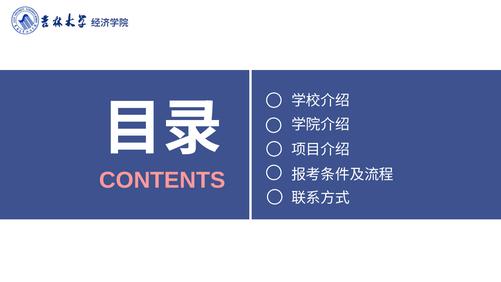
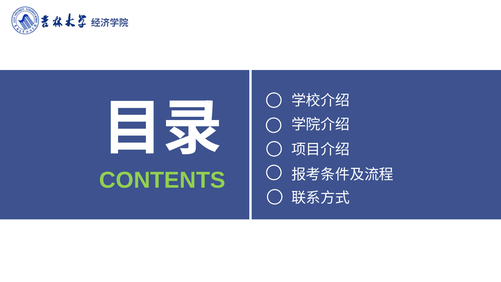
CONTENTS colour: pink -> light green (162, 180)
